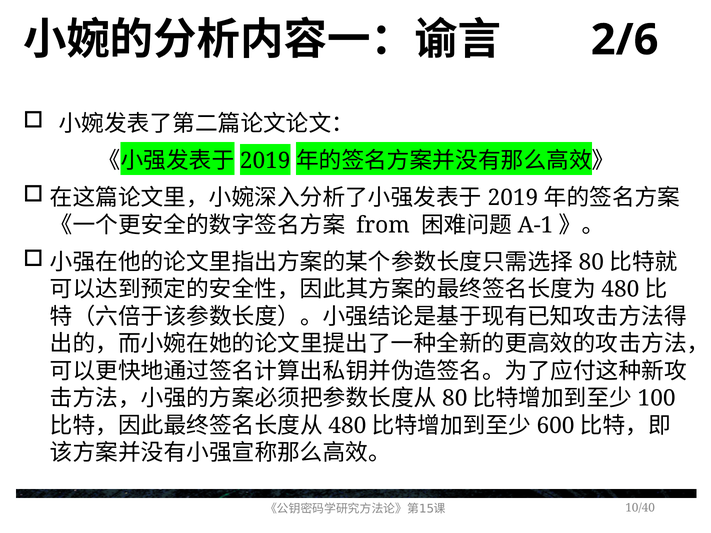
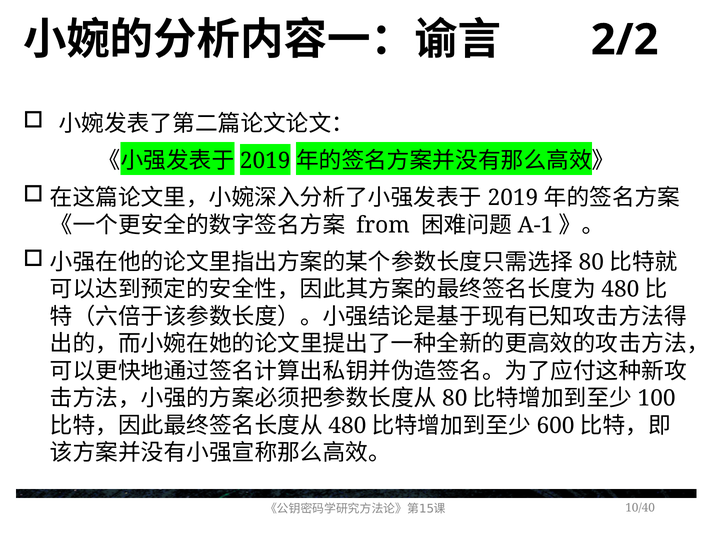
2/6: 2/6 -> 2/2 (625, 40)
